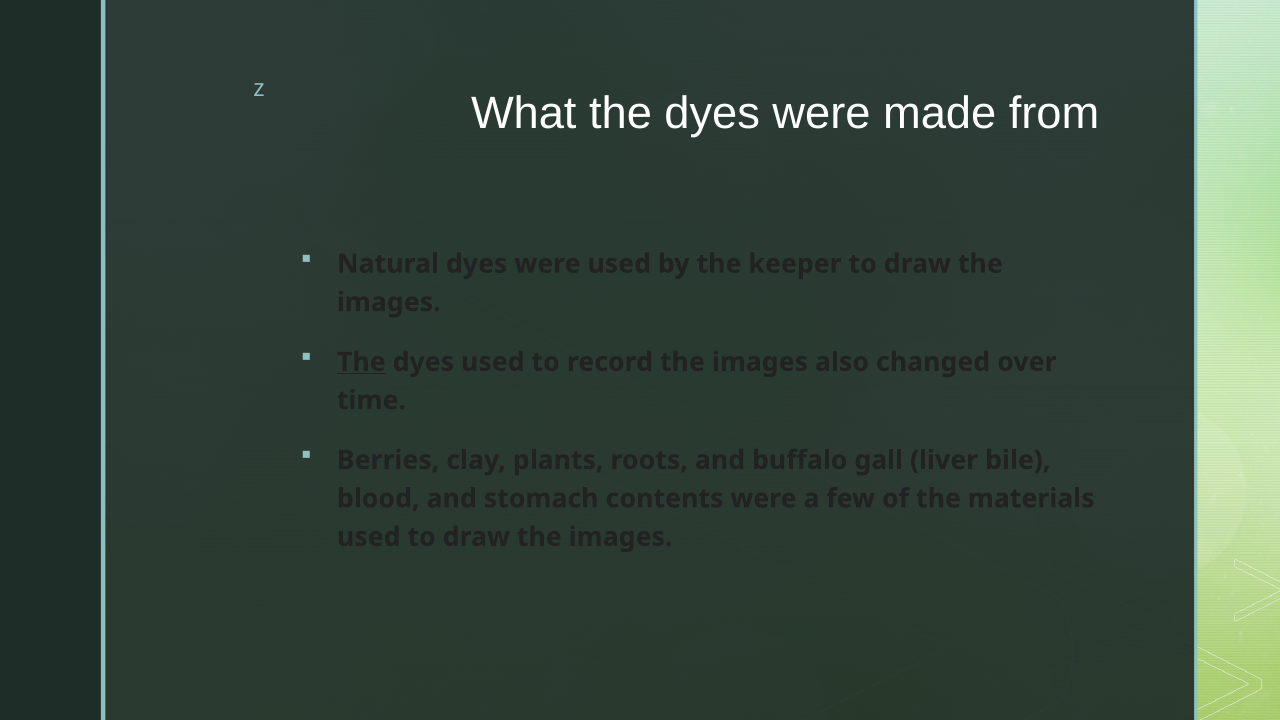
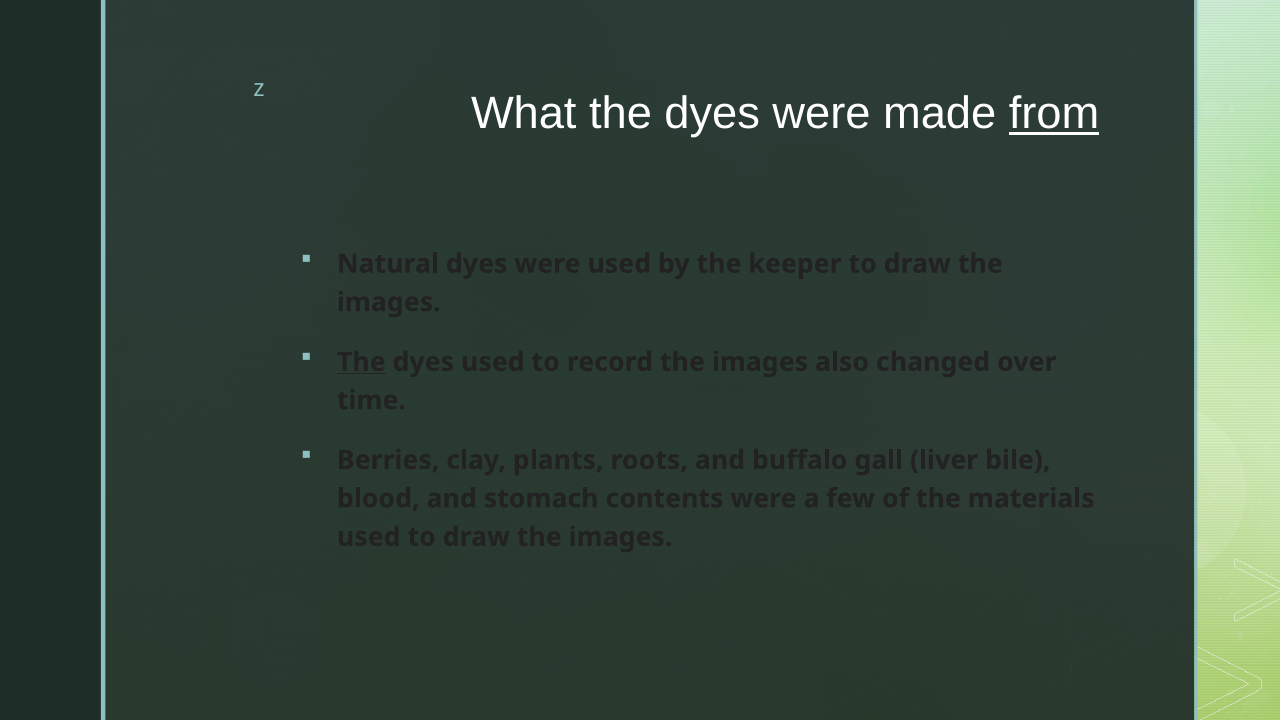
from underline: none -> present (1054, 114)
